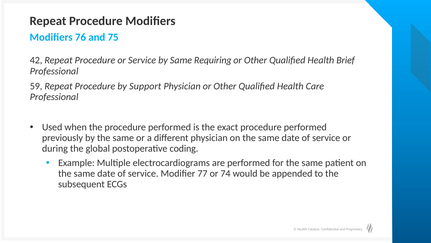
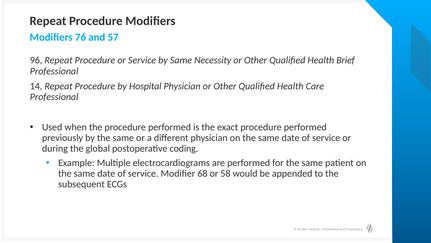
75: 75 -> 57 (113, 37)
42: 42 -> 96 (36, 60)
Requiring: Requiring -> Necessity (213, 60)
59: 59 -> 14 (36, 86)
Support: Support -> Hospital (145, 86)
77: 77 -> 68 (202, 173)
74: 74 -> 58 (225, 173)
